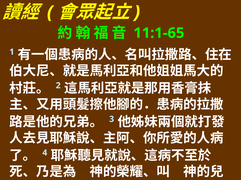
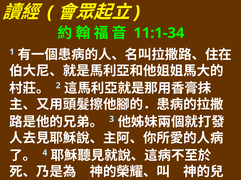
11:1-65: 11:1-65 -> 11:1-34 (159, 33)
